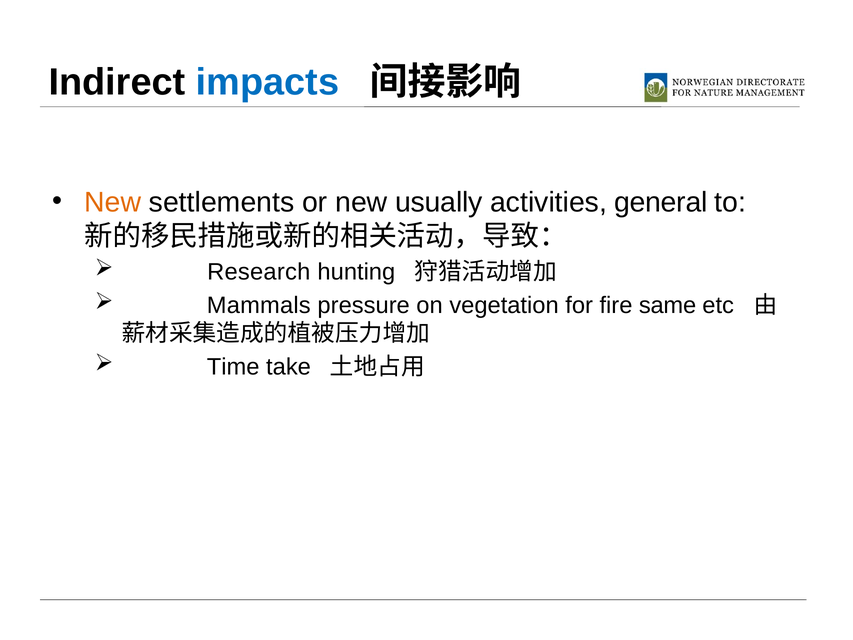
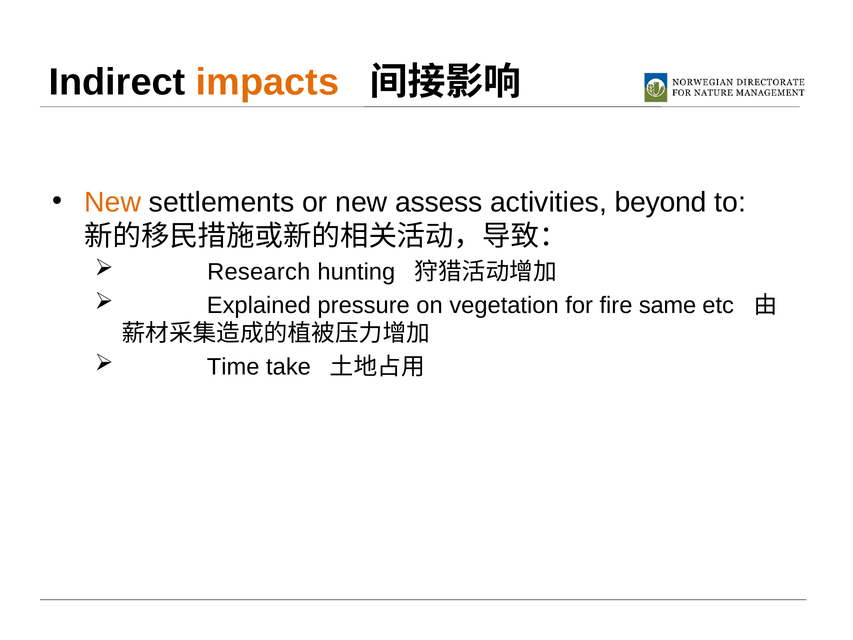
impacts colour: blue -> orange (268, 82)
usually: usually -> assess (439, 202)
general: general -> beyond (661, 202)
Mammals: Mammals -> Explained (259, 305)
